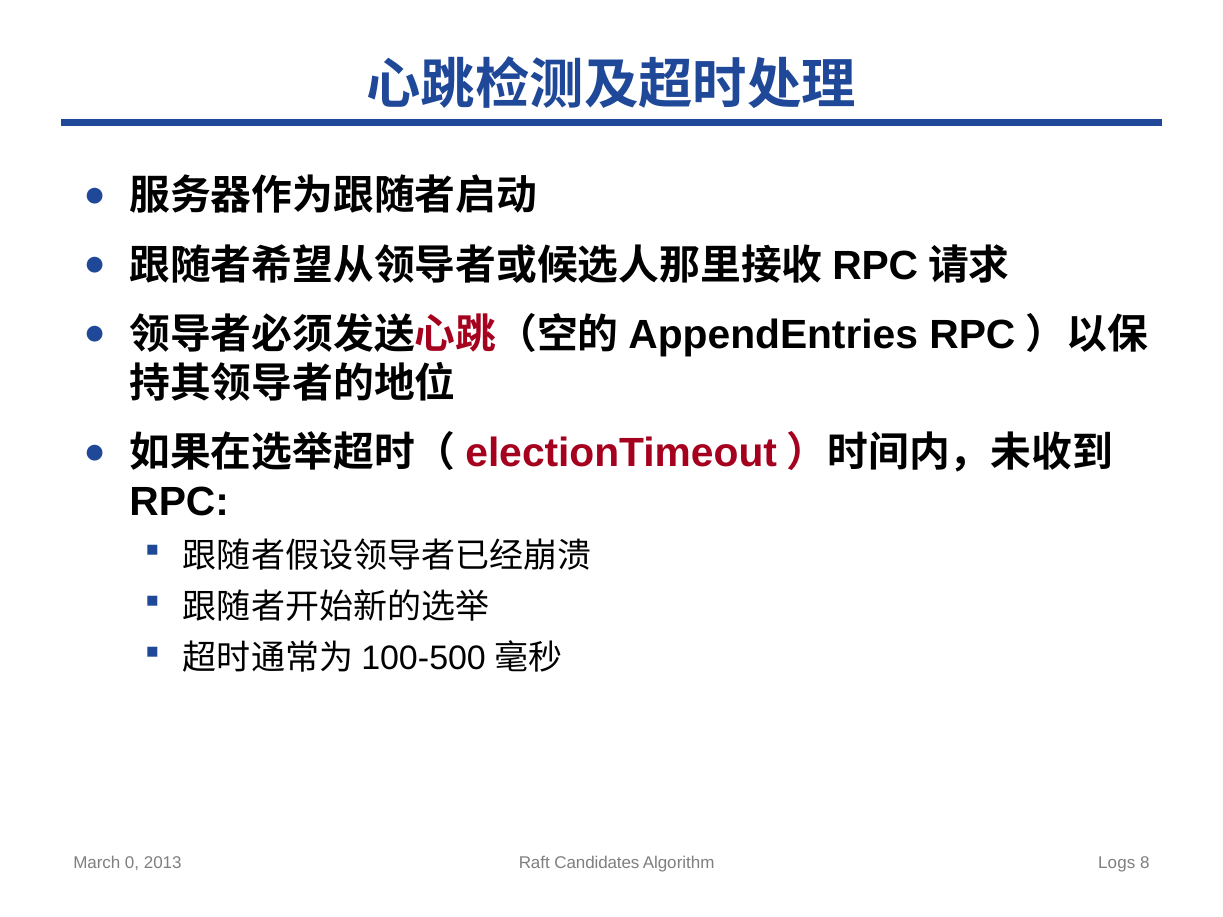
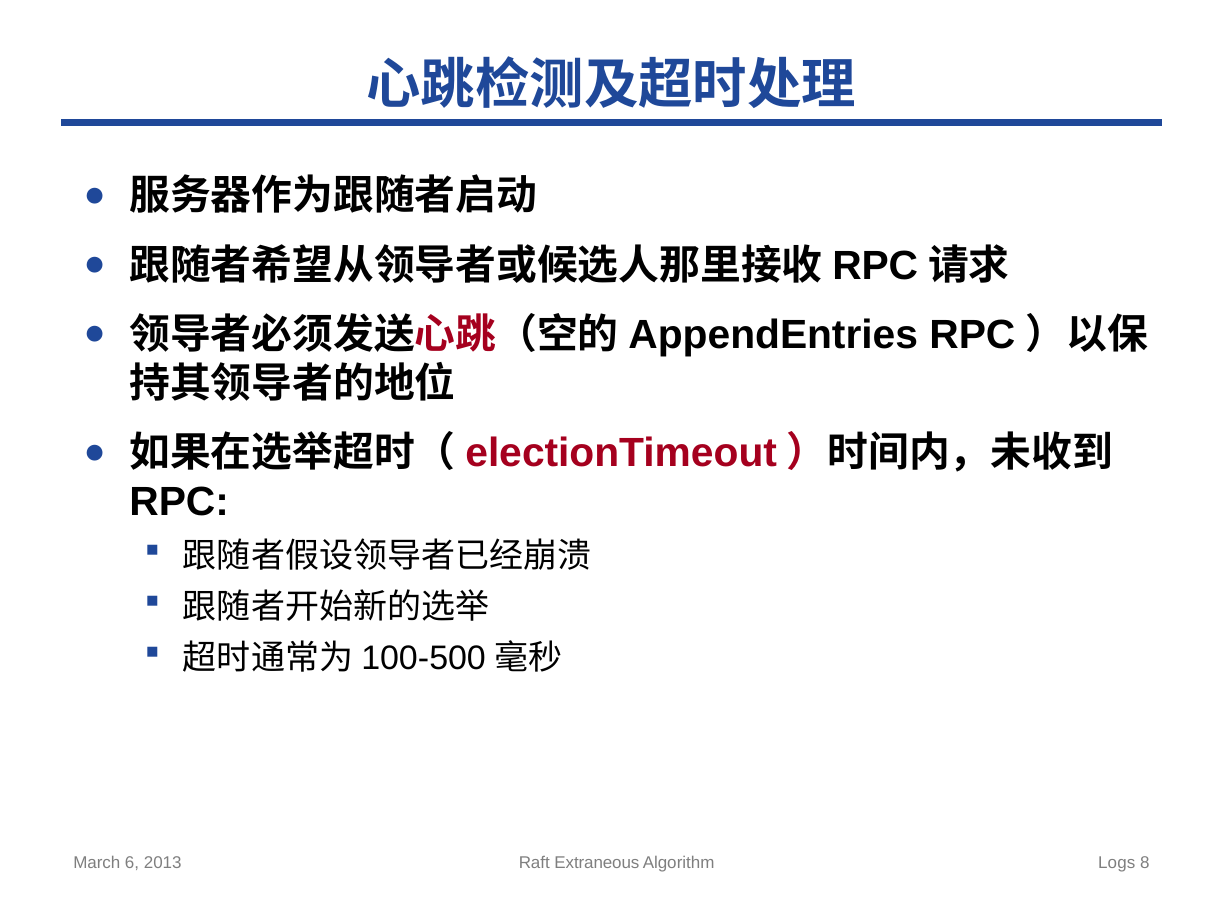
0: 0 -> 6 (132, 863)
Candidates: Candidates -> Extraneous (597, 863)
